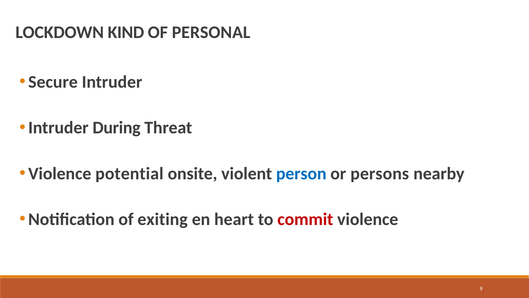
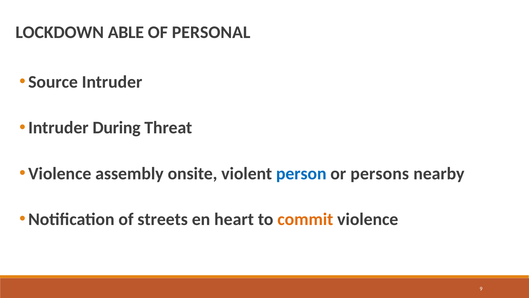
KIND: KIND -> ABLE (126, 32)
Secure: Secure -> Source (53, 82)
potential: potential -> assembly (129, 173)
exiting: exiting -> streets (163, 219)
commit colour: red -> orange (305, 219)
